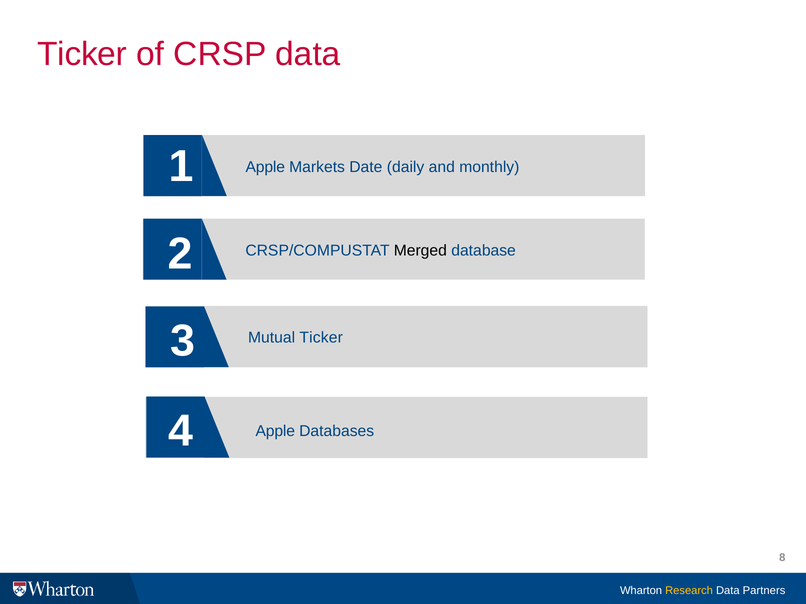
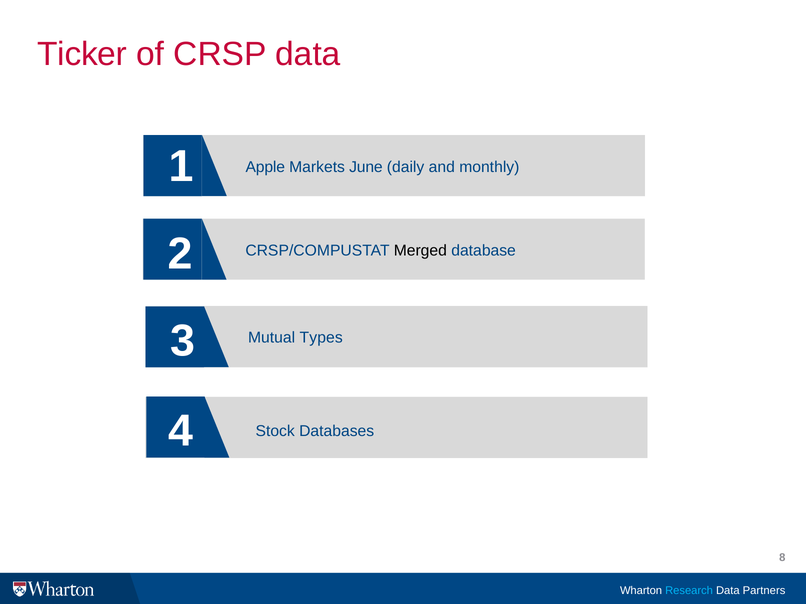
Date: Date -> June (366, 167)
Mutual Ticker: Ticker -> Types (321, 338)
Apple: Apple -> Stock (275, 432)
Research colour: yellow -> light blue (689, 591)
